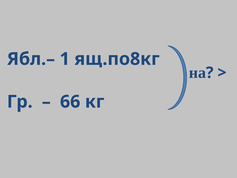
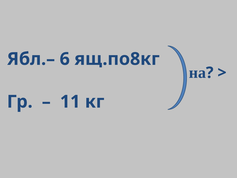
1: 1 -> 6 (65, 59)
66: 66 -> 11 (70, 102)
